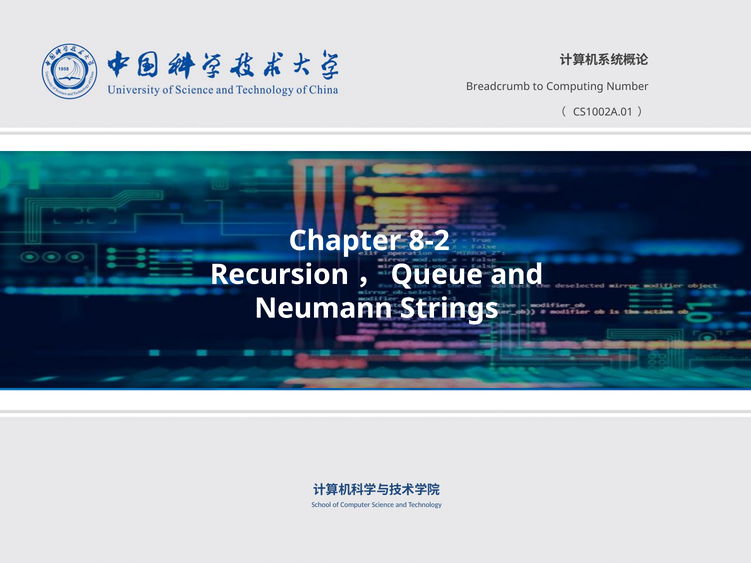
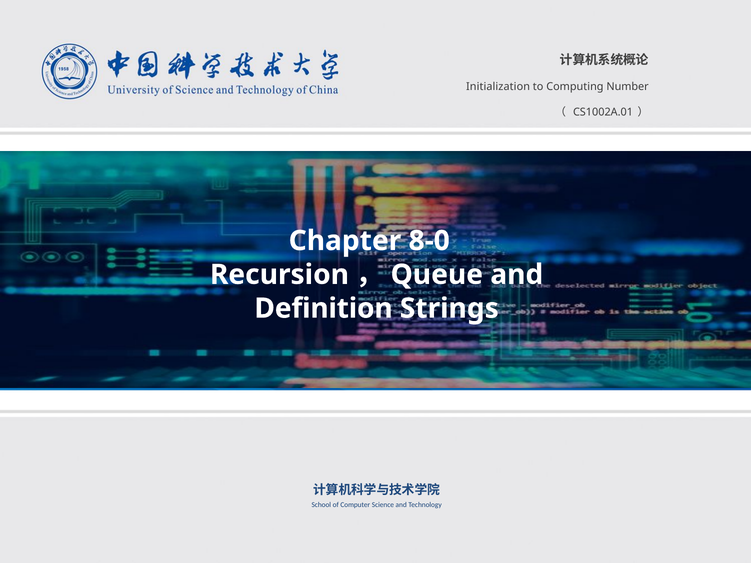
Breadcrumb: Breadcrumb -> Initialization (498, 87)
8-2: 8-2 -> 8-0 (429, 241)
Neumann: Neumann -> Definition (324, 309)
